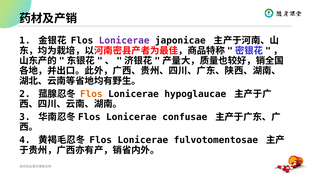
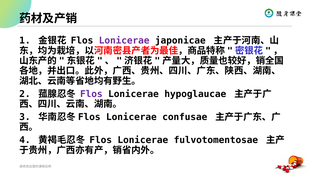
Flos colour: orange -> purple (91, 94)
